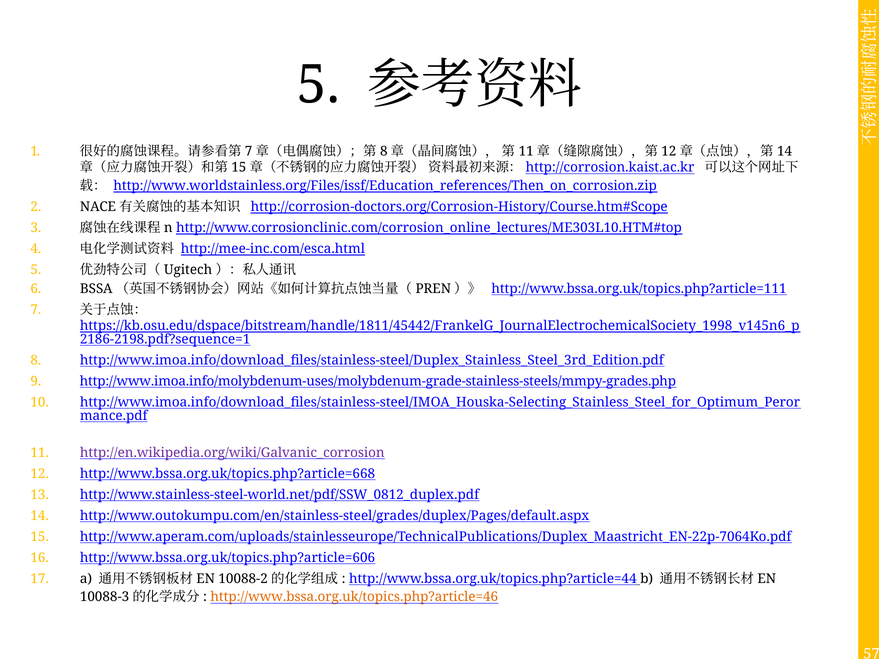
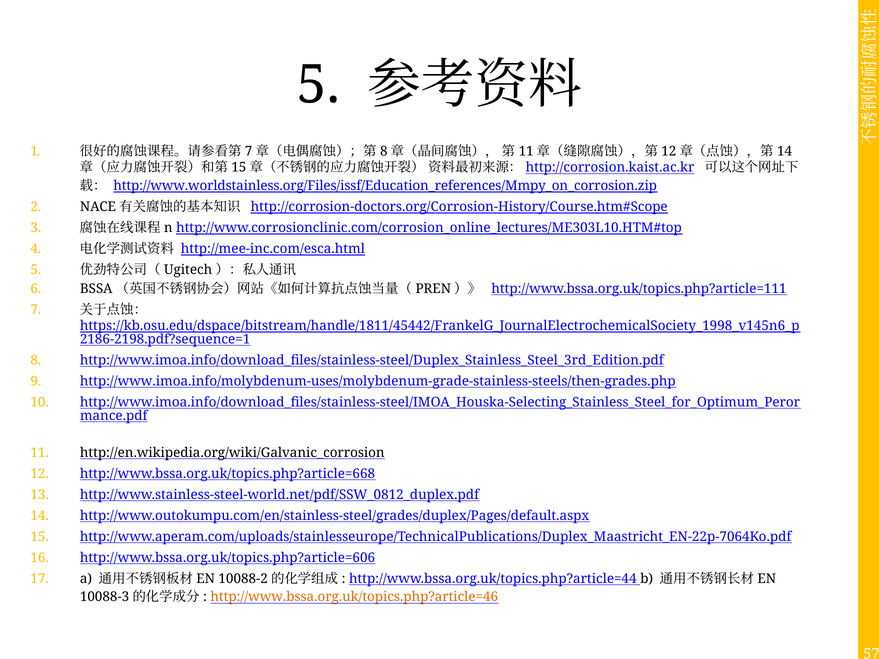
http://www.worldstainless.org/Files/issf/Education_references/Then_on_corrosion.zip: http://www.worldstainless.org/Files/issf/Education_references/Then_on_corrosion.zip -> http://www.worldstainless.org/Files/issf/Education_references/Mmpy_on_corrosion.zip (385, 186)
http://www.imoa.info/molybdenum-uses/molybdenum-grade-stainless-steels/mmpy-grades.php: http://www.imoa.info/molybdenum-uses/molybdenum-grade-stainless-steels/mmpy-grades.php -> http://www.imoa.info/molybdenum-uses/molybdenum-grade-stainless-steels/then-grades.php (378, 381)
http://en.wikipedia.org/wiki/Galvanic_corrosion colour: purple -> black (232, 453)
